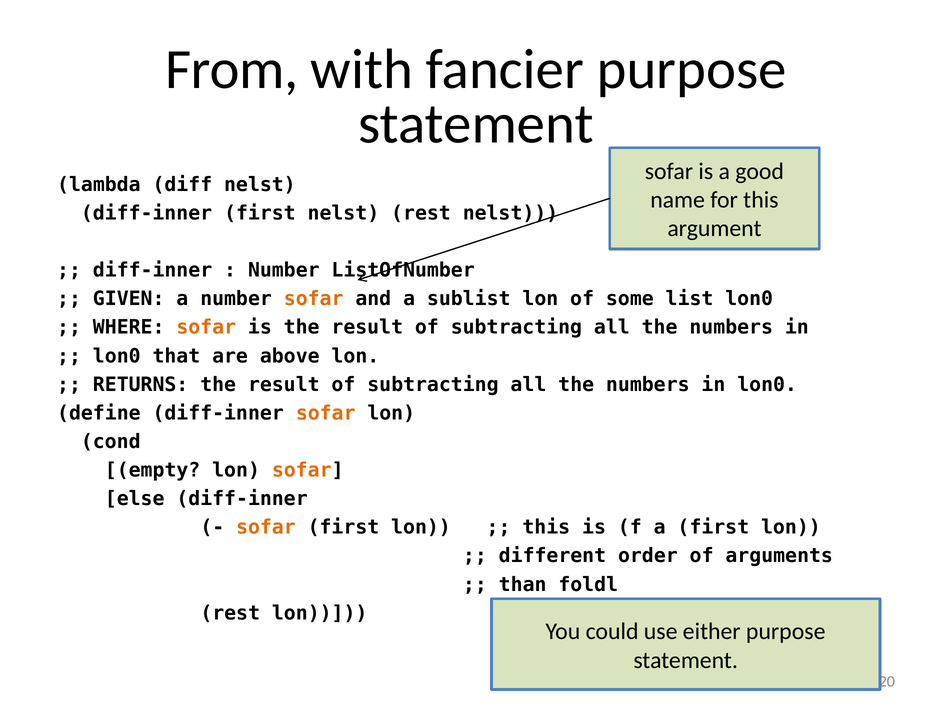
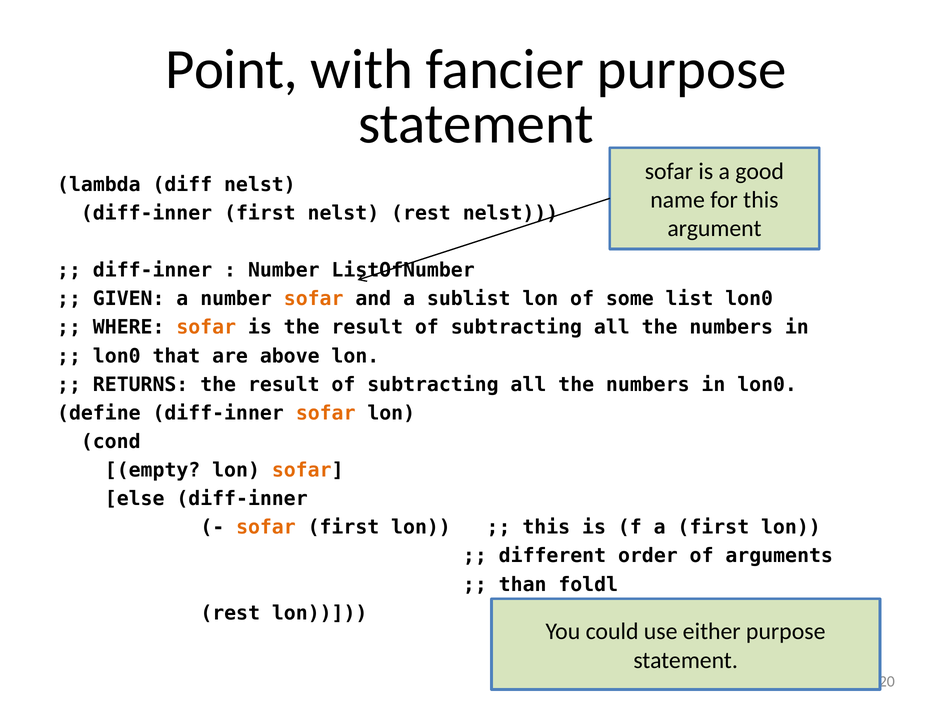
From: From -> Point (232, 69)
